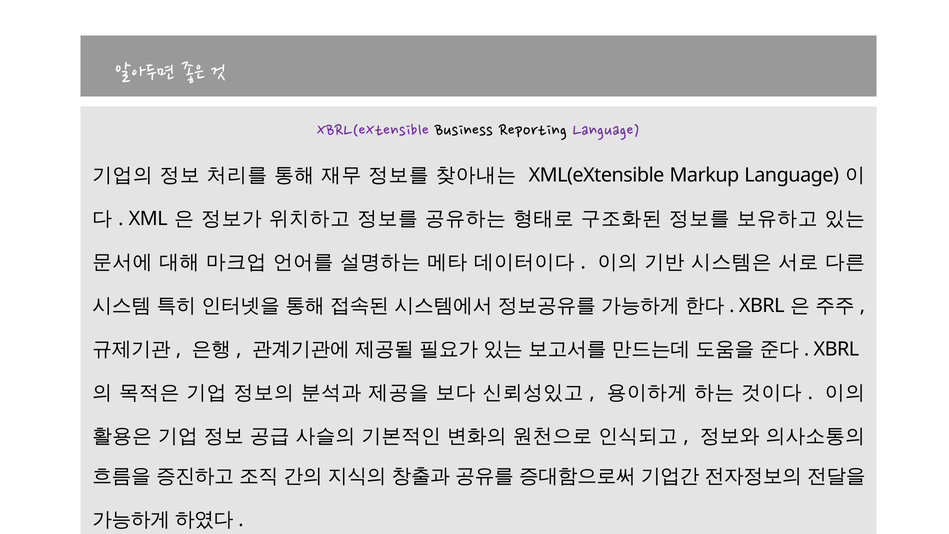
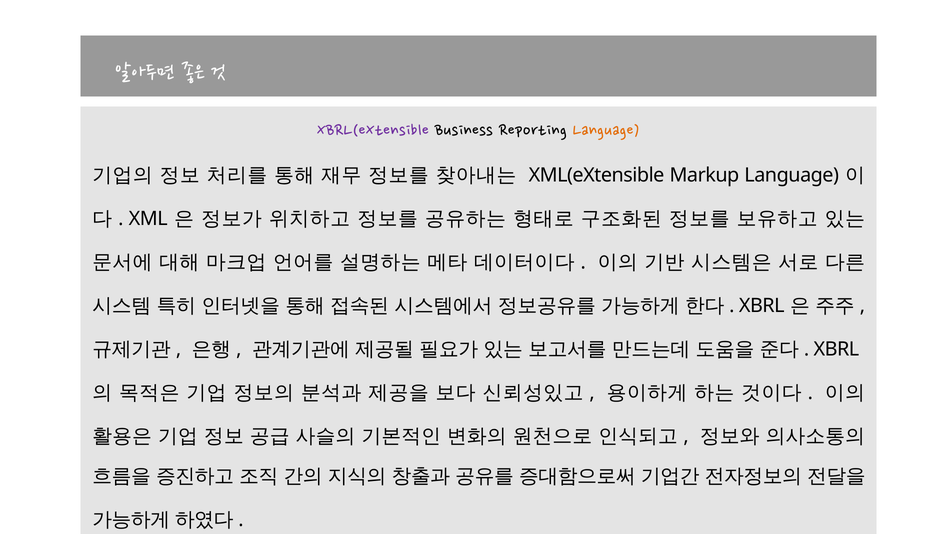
Language colour: purple -> orange (606, 131)
